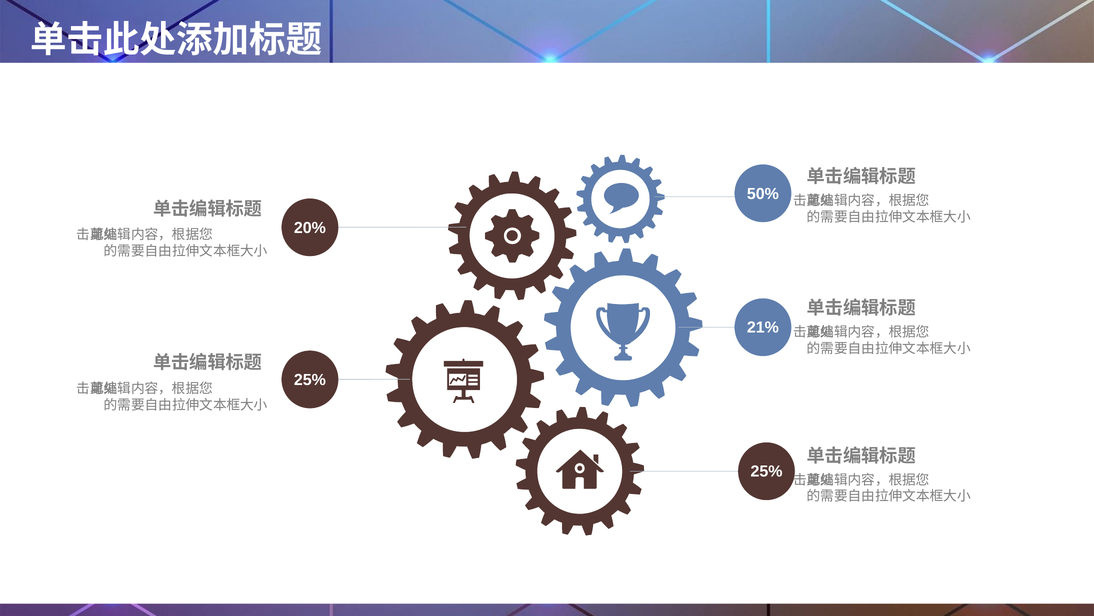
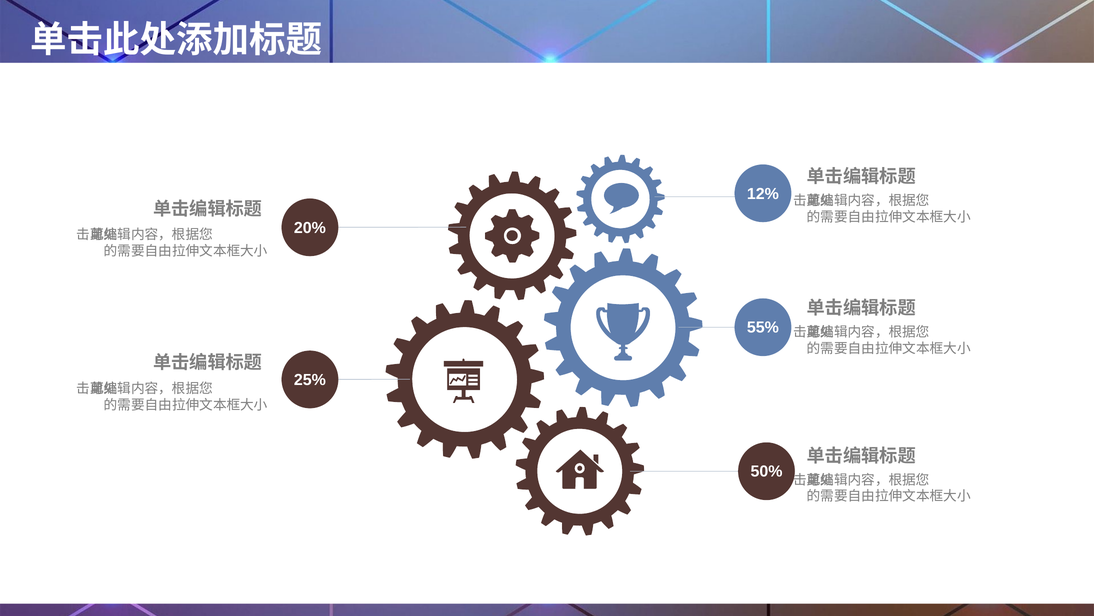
50%: 50% -> 12% (763, 194)
21%: 21% -> 55% (763, 327)
25%: 25% -> 50% (766, 471)
